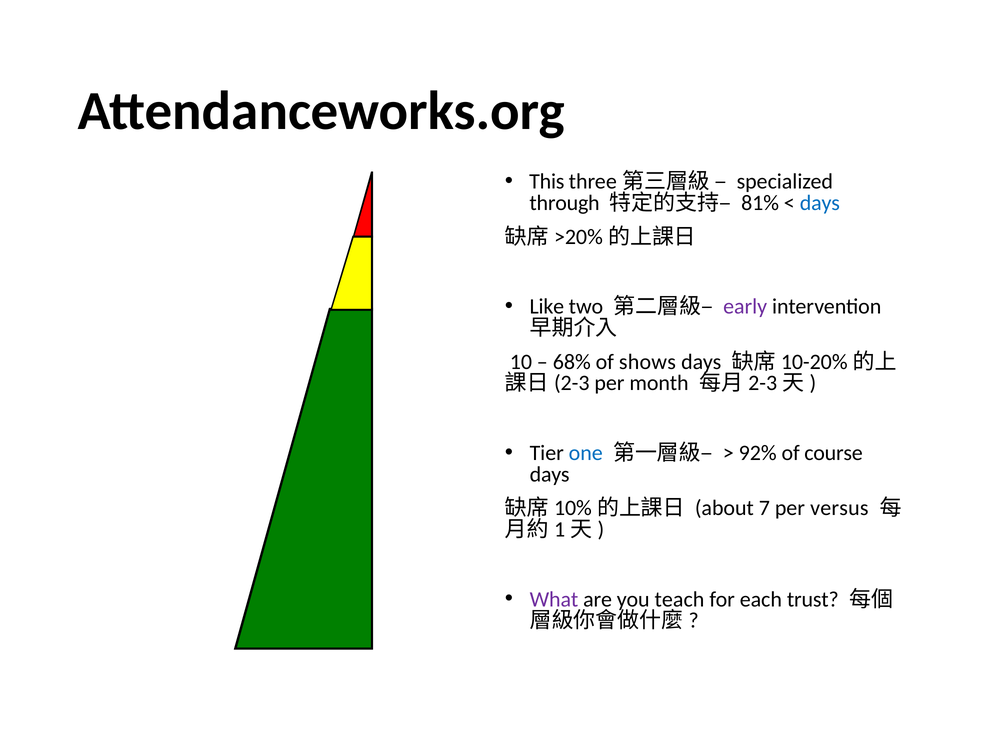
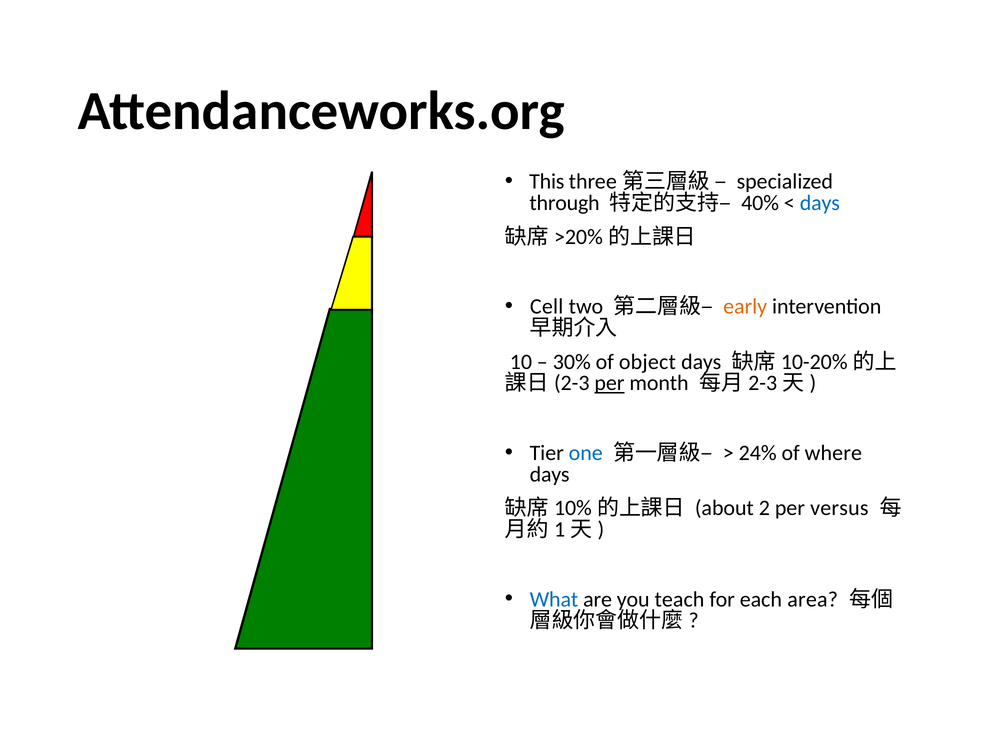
81%: 81% -> 40% (760, 203)
Like: Like -> Cell (547, 306)
early colour: purple -> orange (745, 306)
68%: 68% -> 30% (572, 362)
shows: shows -> object (647, 362)
per underline: none -> present (609, 383)
92%: 92% -> 24% (758, 453)
course: course -> where (833, 453)
7: 7 -> 2 (764, 508)
What colour: purple -> blue (554, 599)
trust: trust -> area (813, 599)
